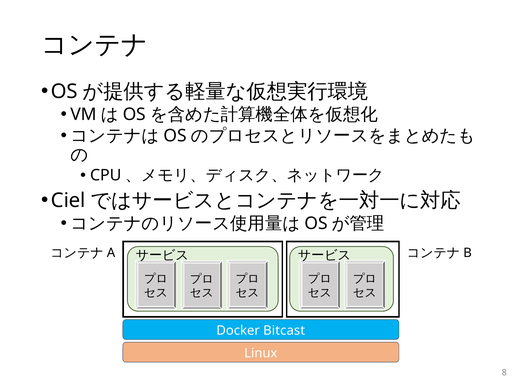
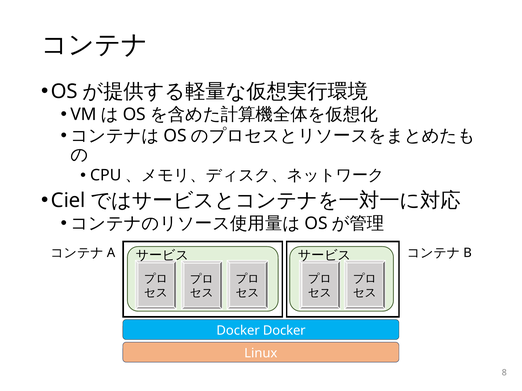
Docker Bitcast: Bitcast -> Docker (284, 331)
